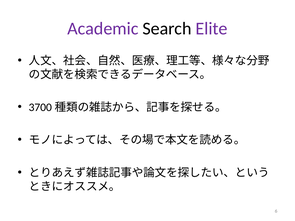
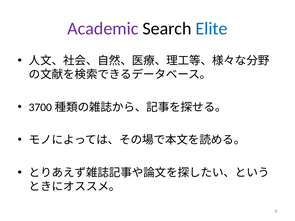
Elite colour: purple -> blue (212, 29)
